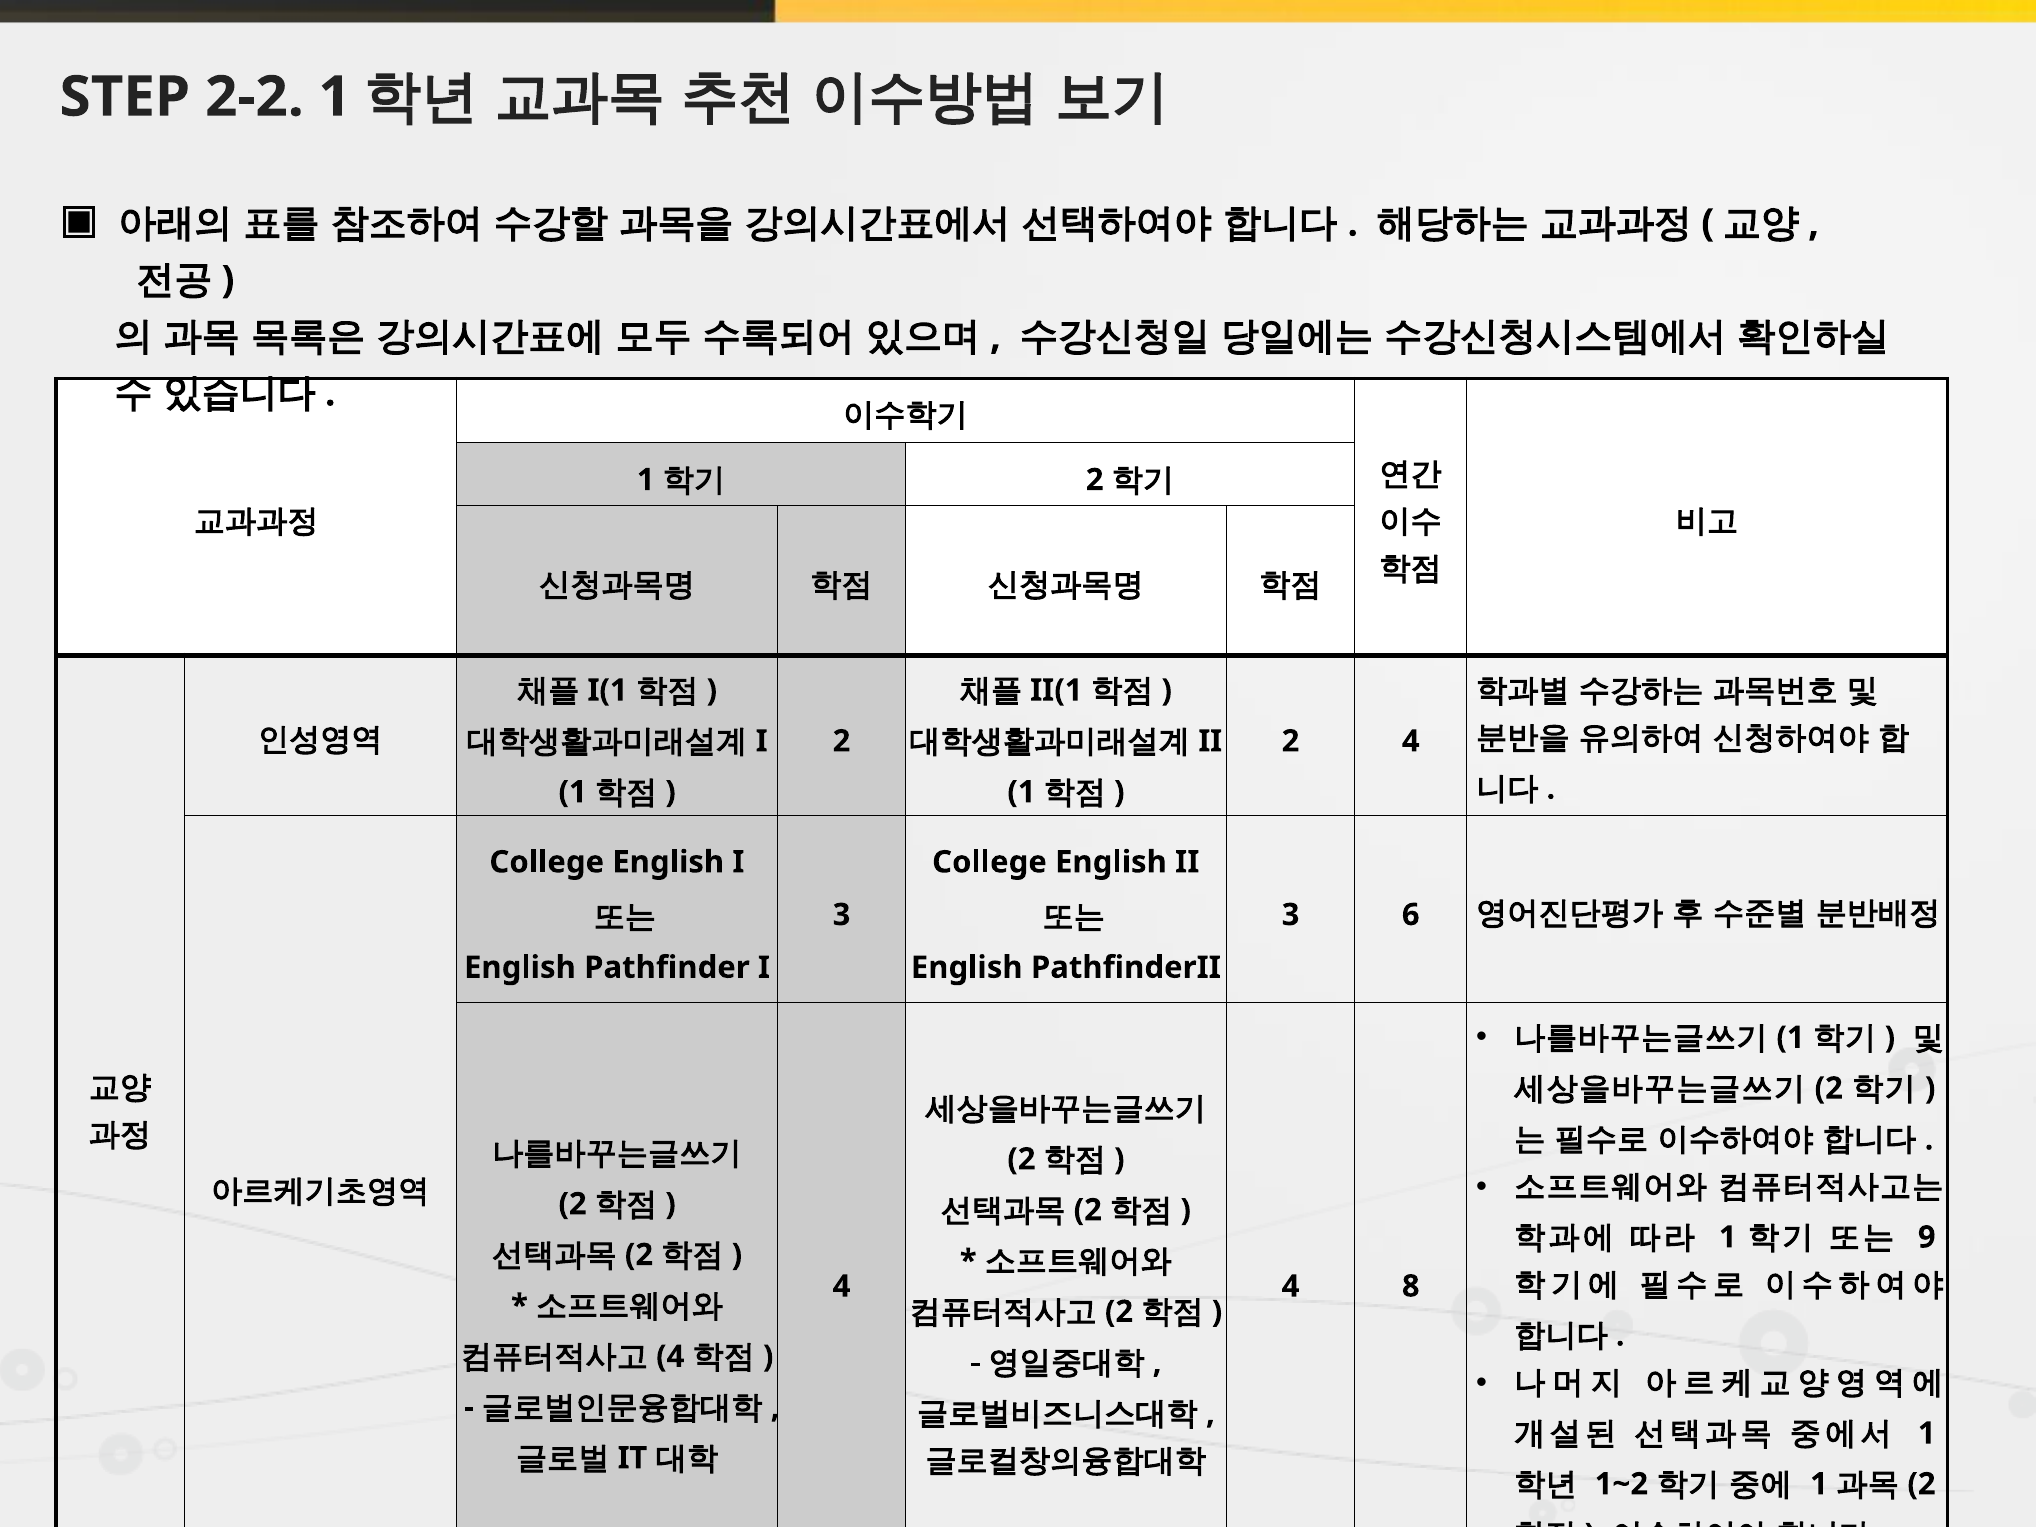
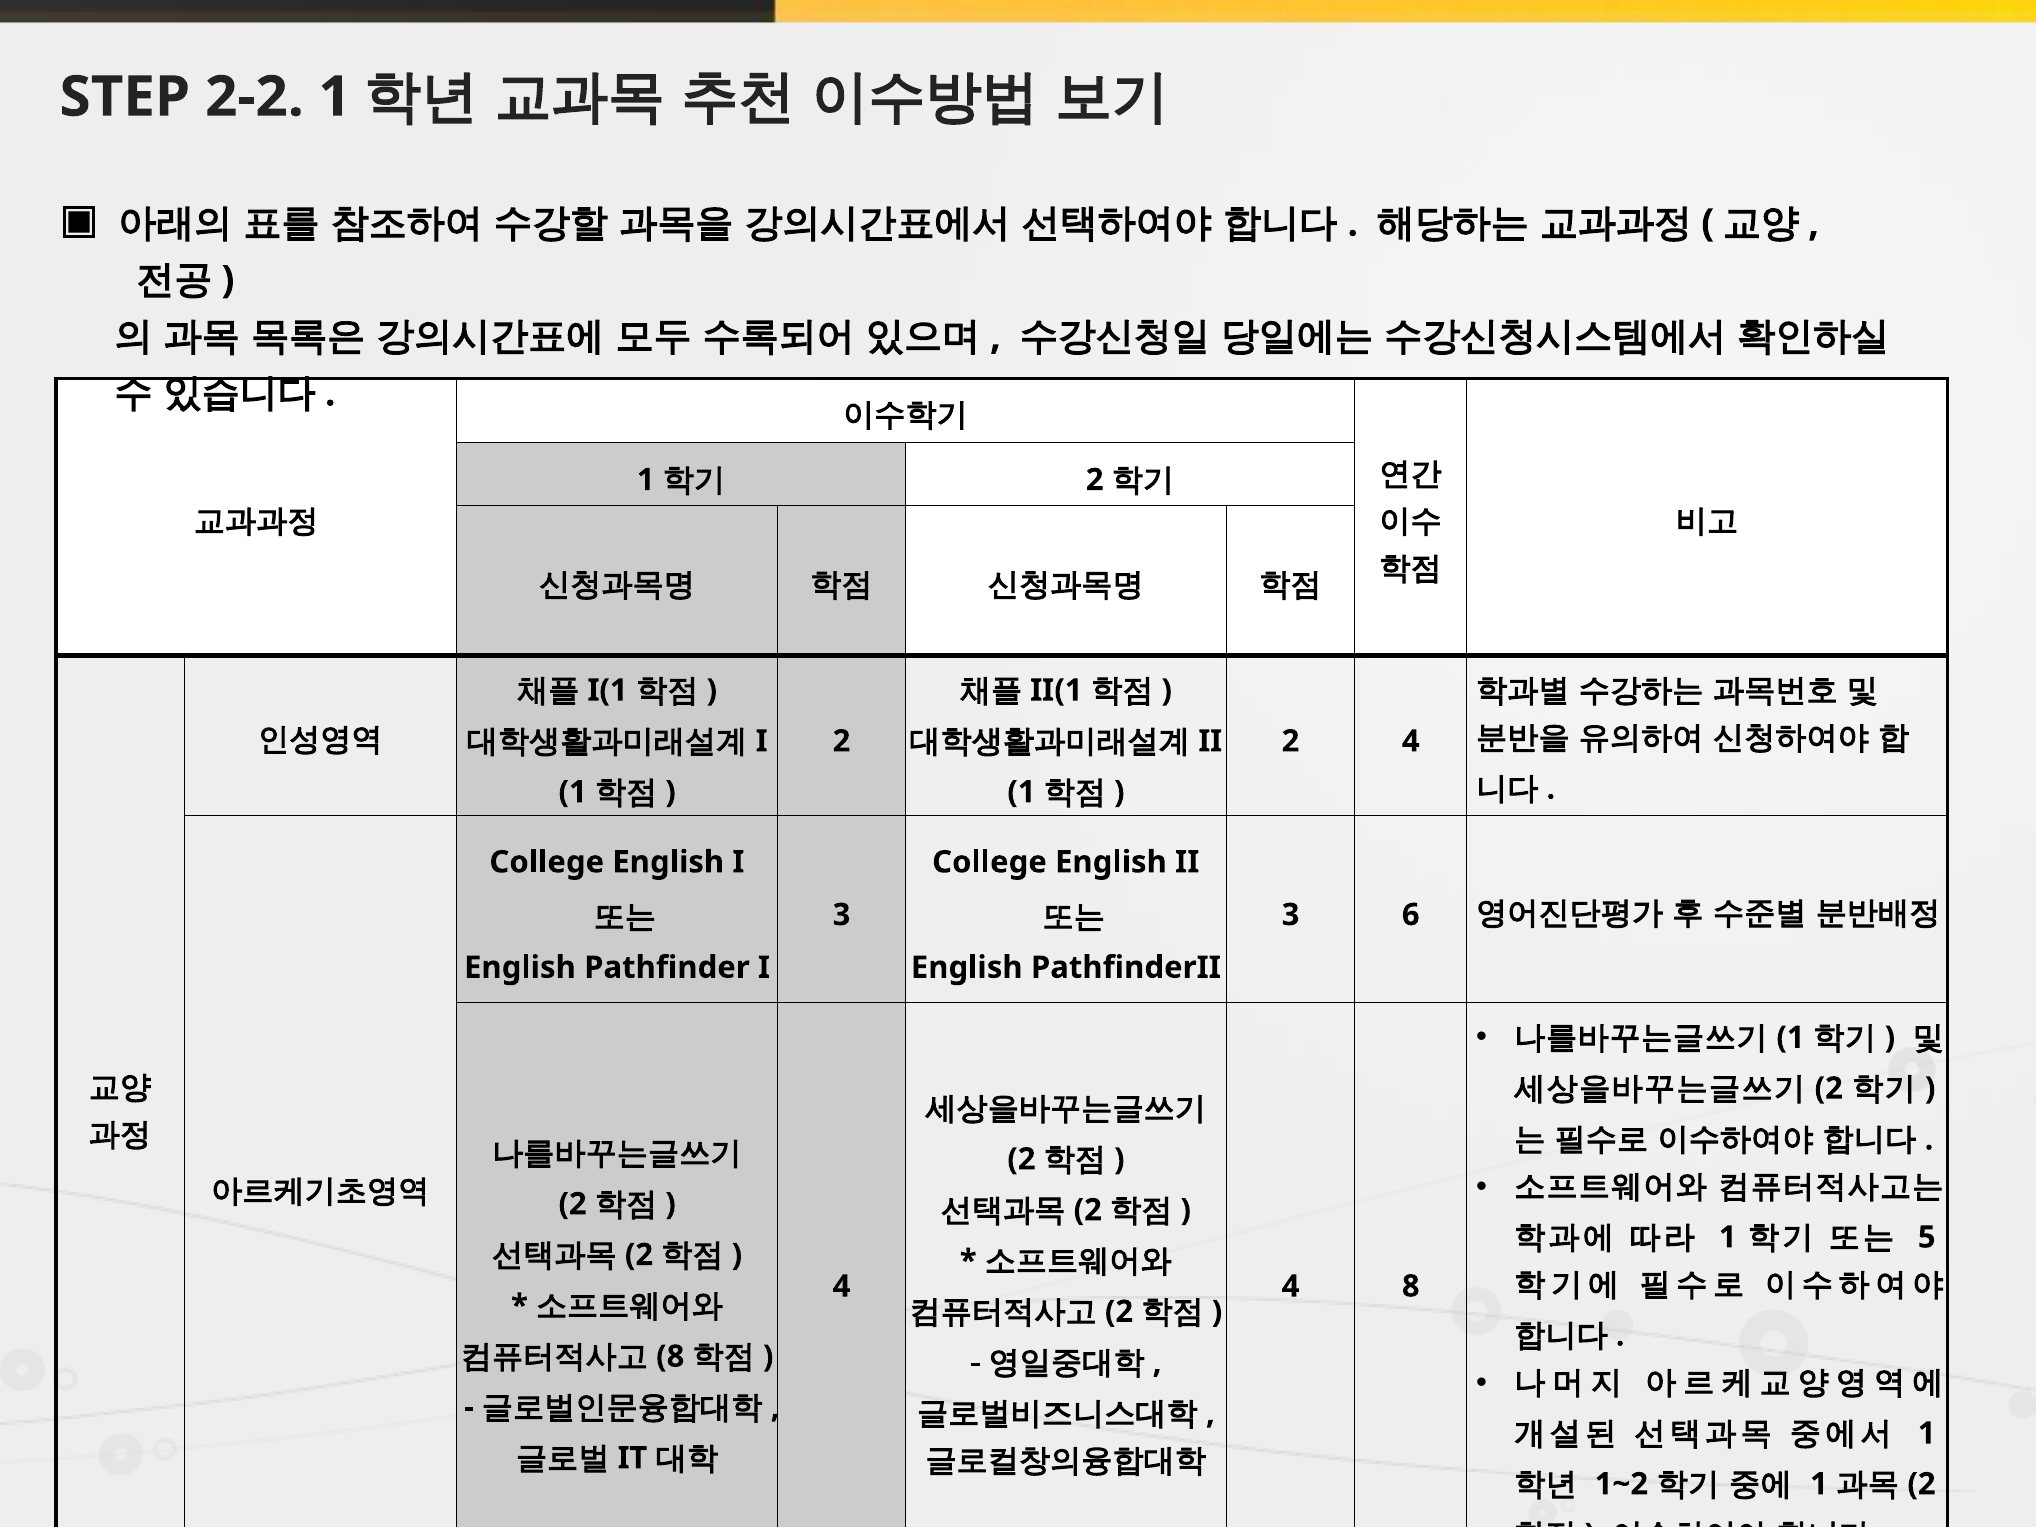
9: 9 -> 5 (1927, 1237)
4: 4 -> 8 (670, 1357)
